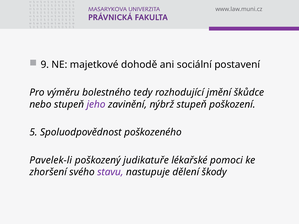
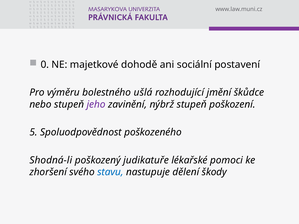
9: 9 -> 0 (45, 65)
tedy: tedy -> ušlá (143, 93)
Pavelek-li: Pavelek-li -> Shodná-li (51, 160)
stavu colour: purple -> blue (110, 172)
